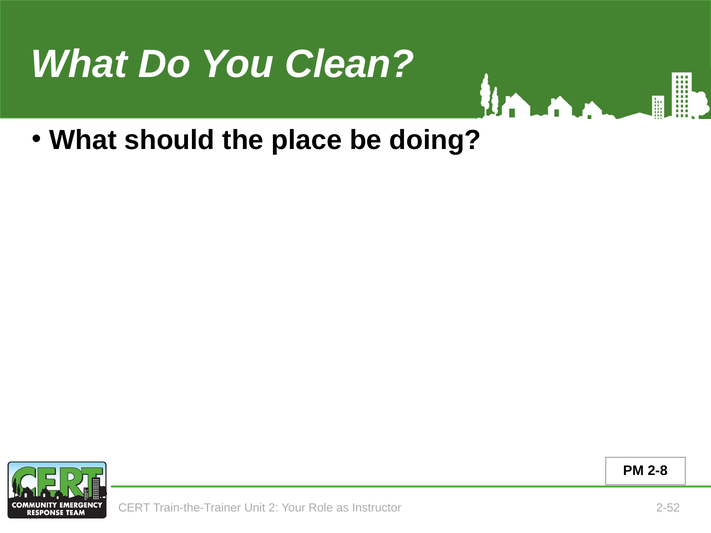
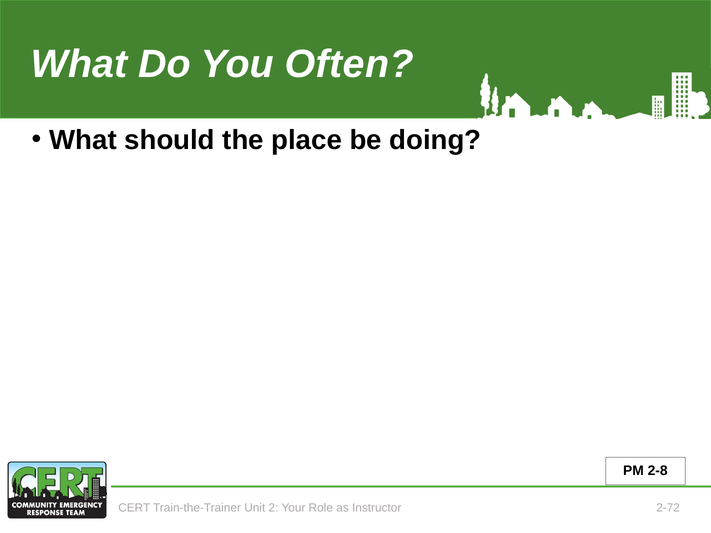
Clean: Clean -> Often (349, 64)
2-52: 2-52 -> 2-72 (668, 508)
